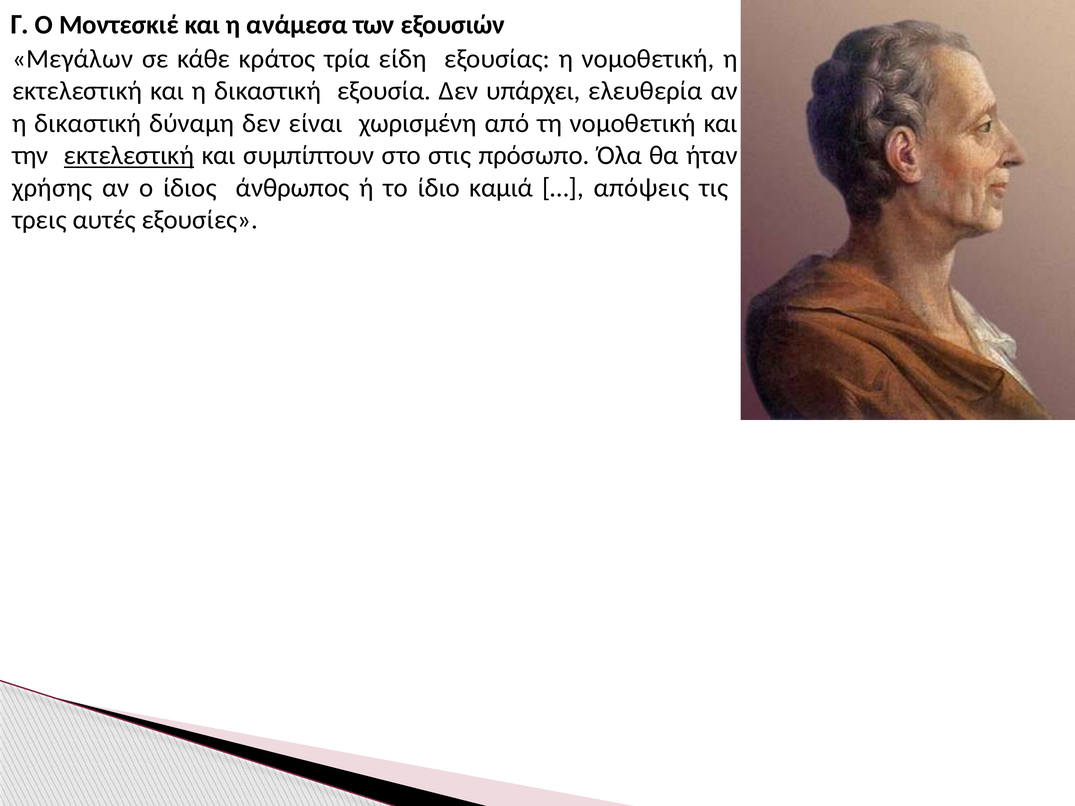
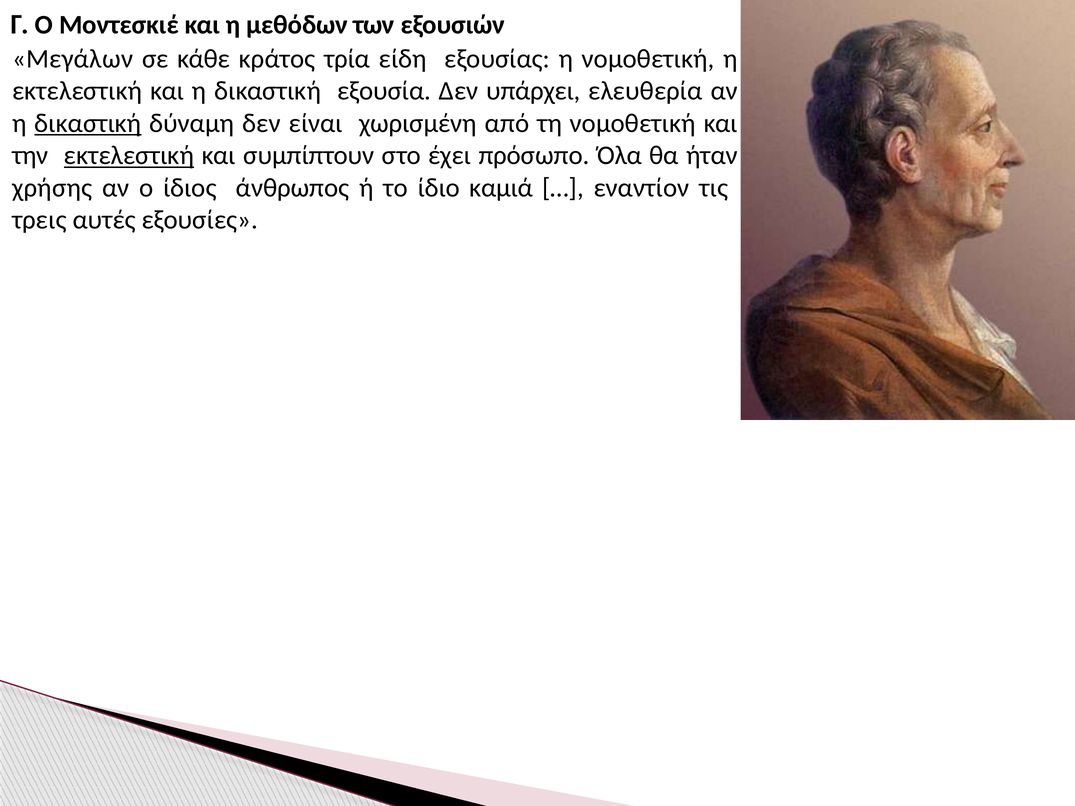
ανάμεσα: ανάμεσα -> μεθόδων (297, 25)
δικαστική underline: none -> present (88, 123)
στις: στις -> έχει (450, 156)
απόψεις: απόψεις -> εναντίον (641, 188)
